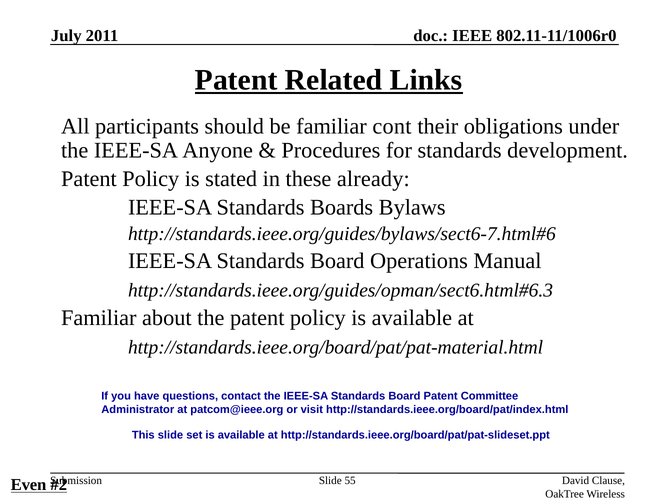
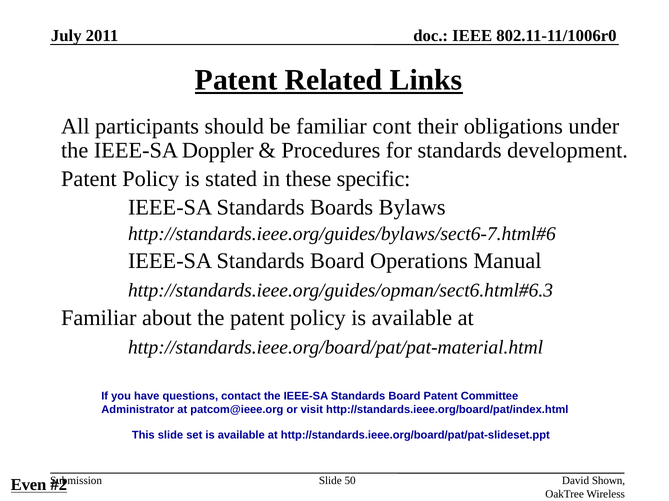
Anyone: Anyone -> Doppler (218, 151)
already: already -> specific (374, 179)
55: 55 -> 50 (350, 481)
Clause: Clause -> Shown (608, 481)
